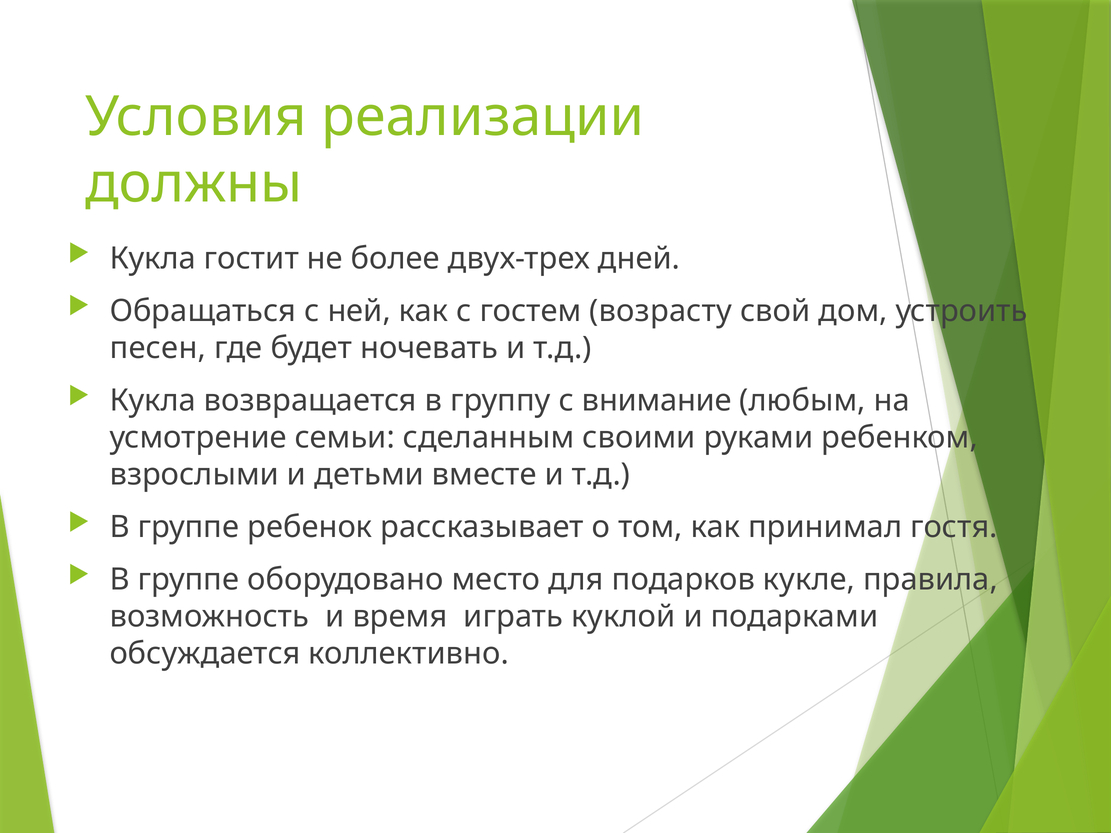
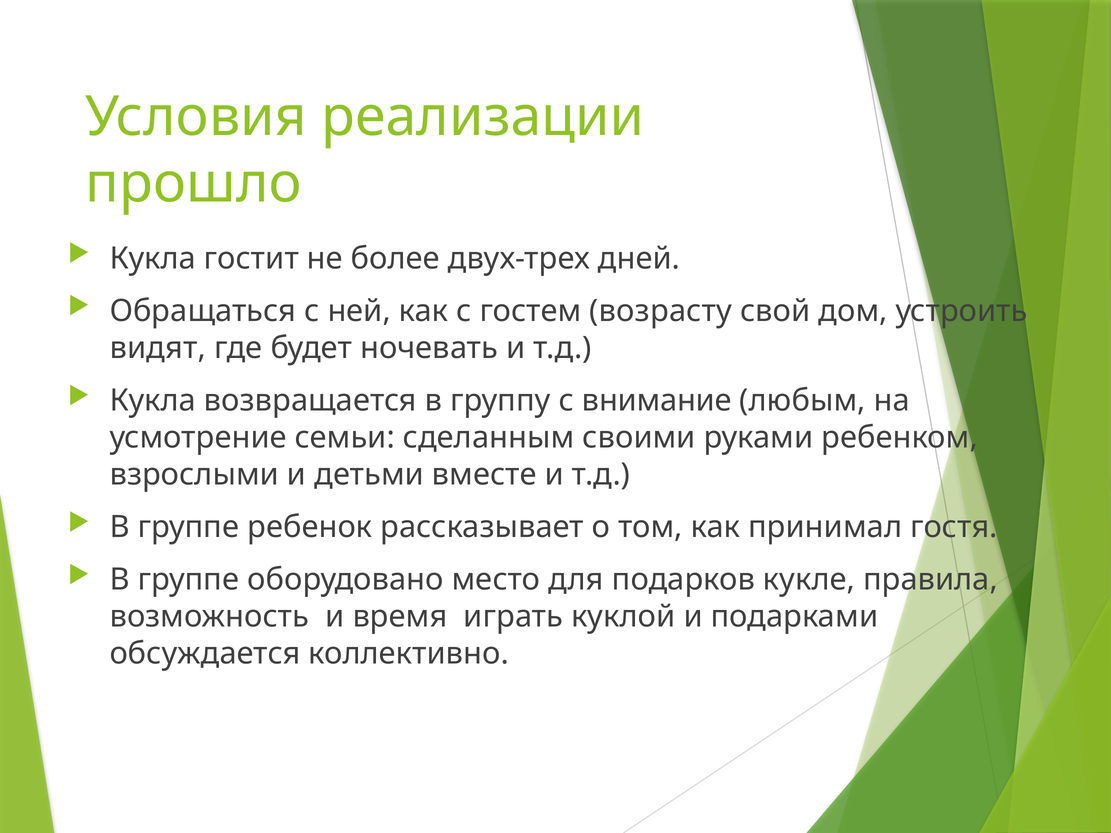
должны: должны -> прошло (194, 183)
песен: песен -> видят (158, 348)
